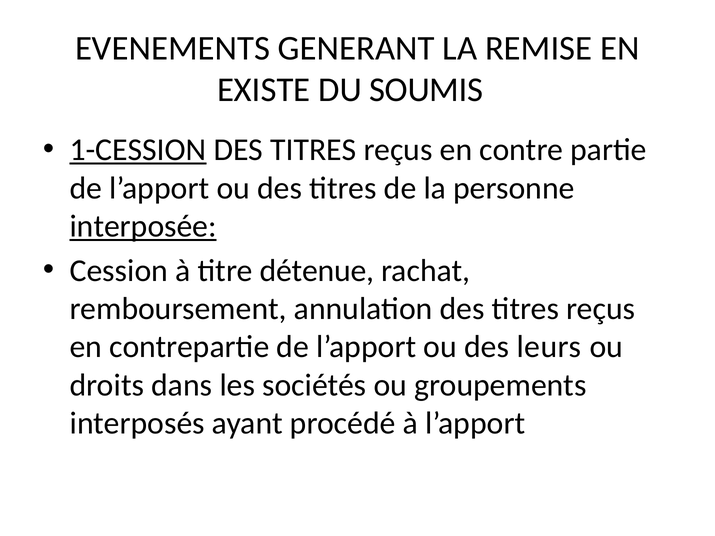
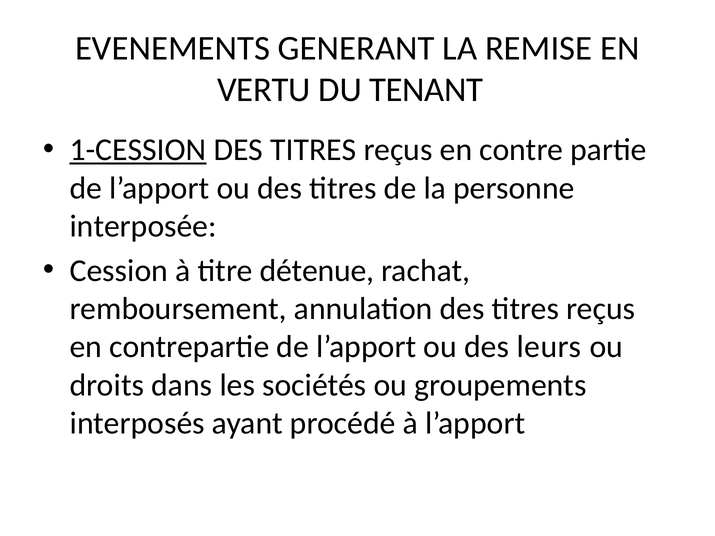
EXISTE: EXISTE -> VERTU (264, 90)
SOUMIS: SOUMIS -> TENANT (426, 90)
interposée underline: present -> none (143, 226)
